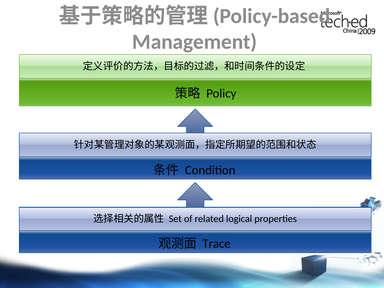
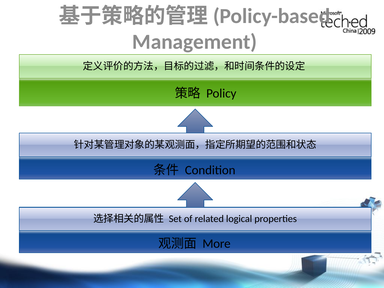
Trace: Trace -> More (217, 244)
